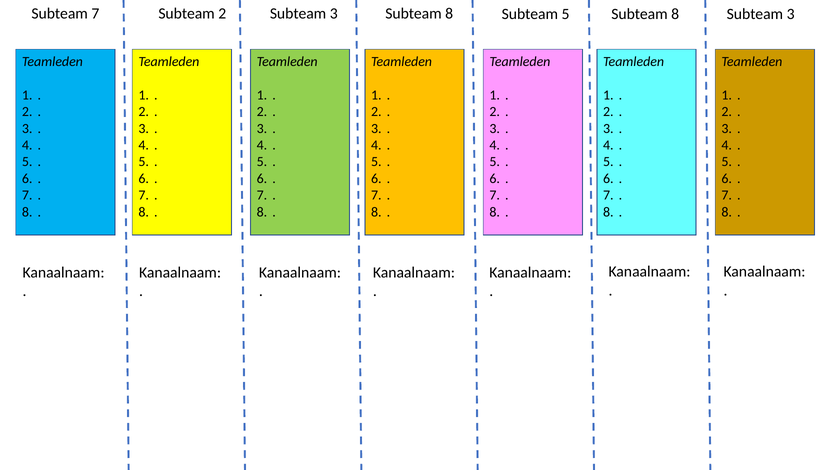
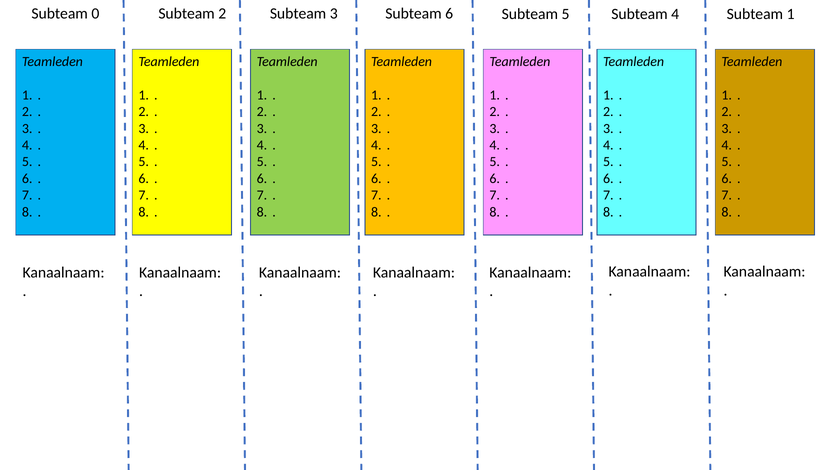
Subteam 7: 7 -> 0 (95, 14)
3 Subteam 8: 8 -> 6 (449, 14)
5 Subteam 8: 8 -> 4 (675, 14)
3: 3 -> 1 (791, 14)
